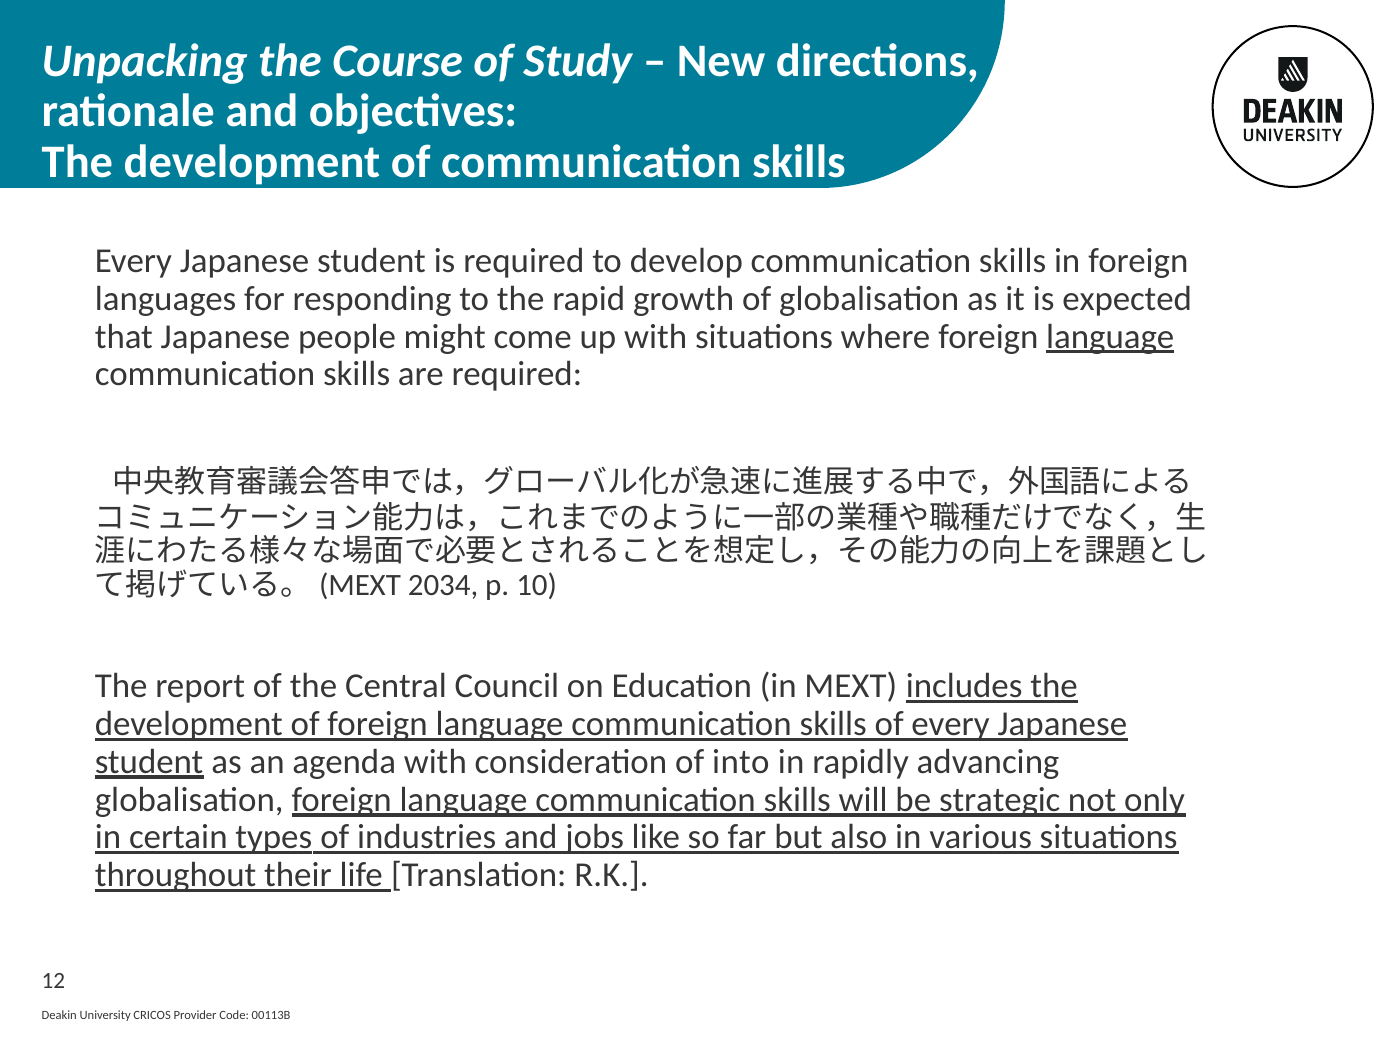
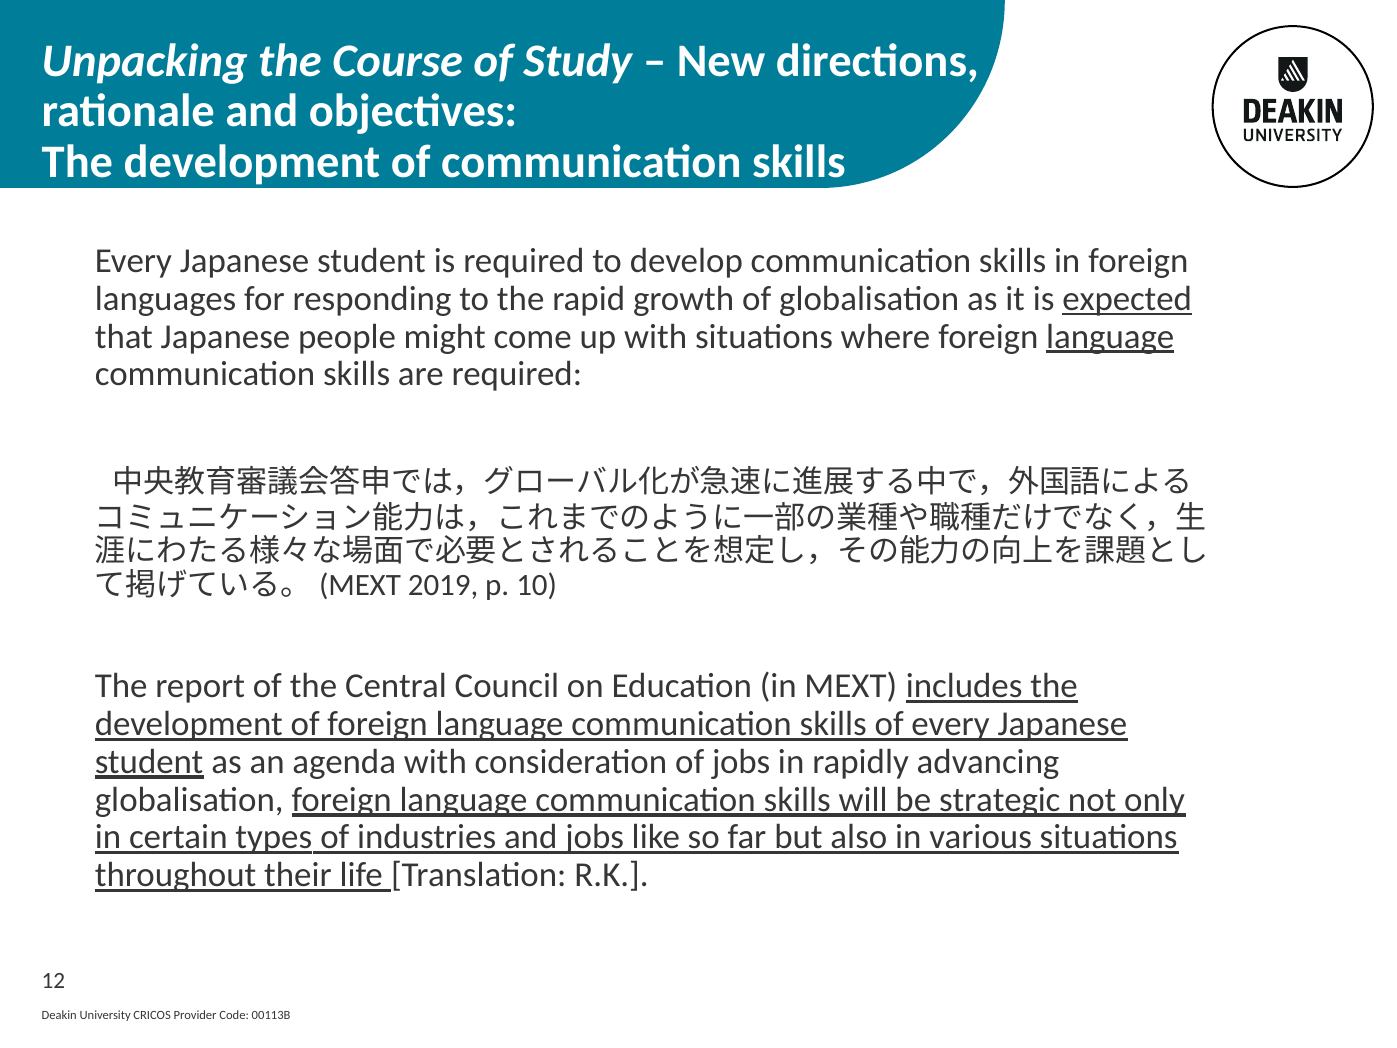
expected underline: none -> present (1127, 299)
2034: 2034 -> 2019 (443, 585)
of into: into -> jobs (741, 762)
